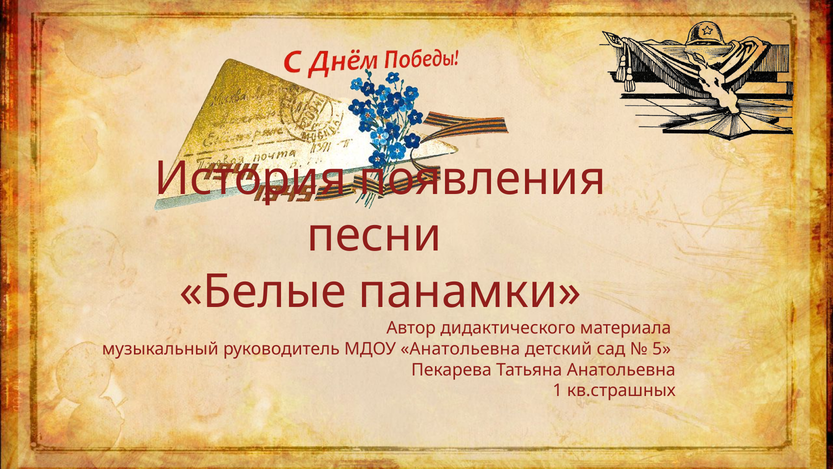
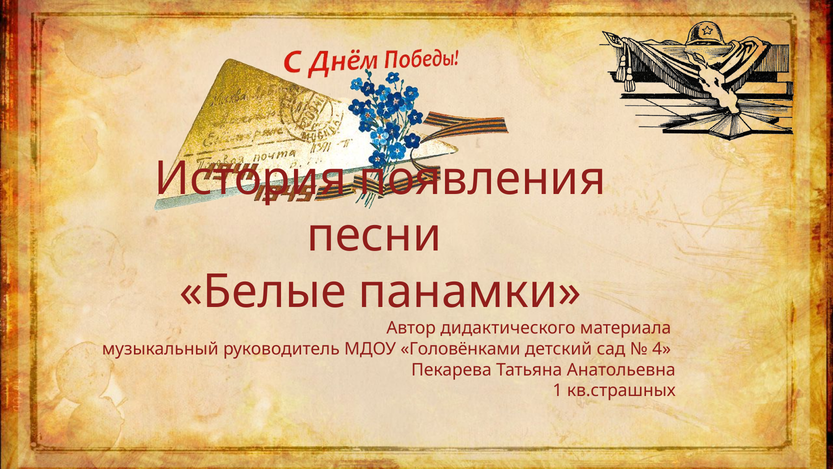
МДОУ Анатольевна: Анатольевна -> Головёнками (460, 349)
5: 5 -> 4 (662, 349)
